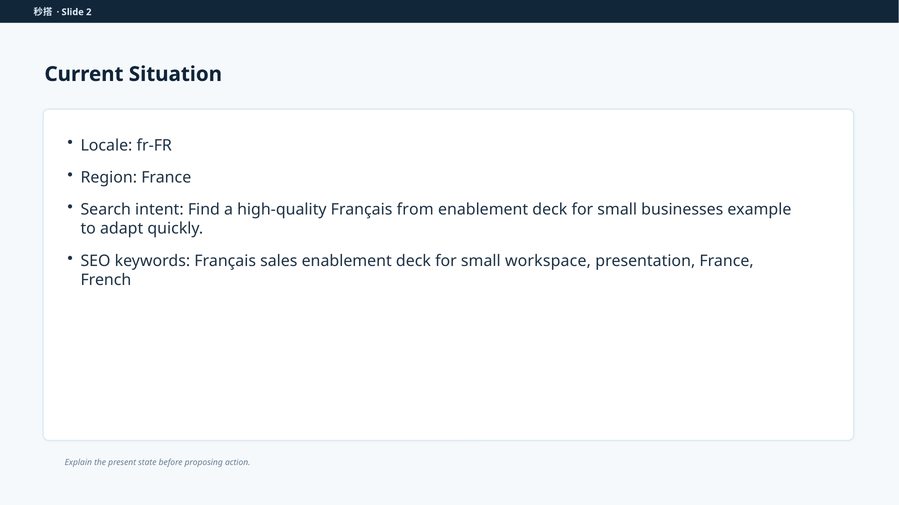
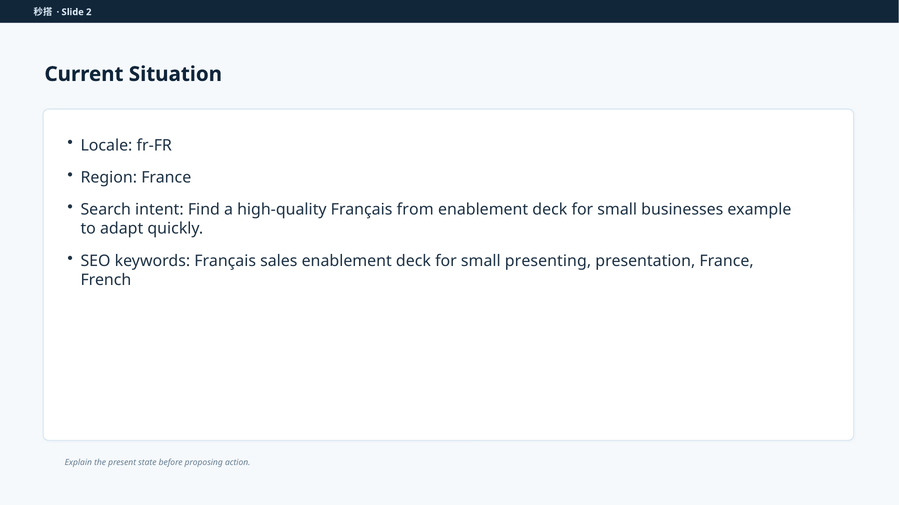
workspace: workspace -> presenting (548, 261)
